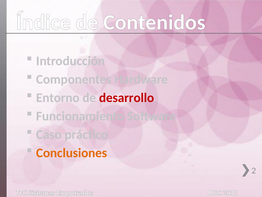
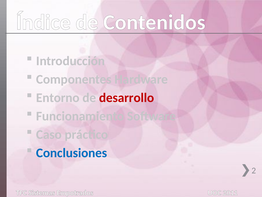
Conclusiones colour: orange -> blue (72, 153)
